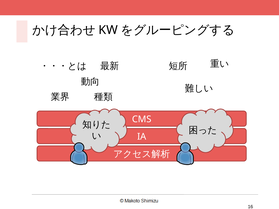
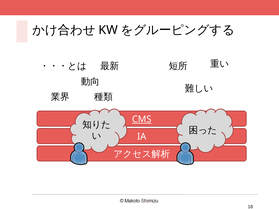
CMS underline: none -> present (142, 119)
